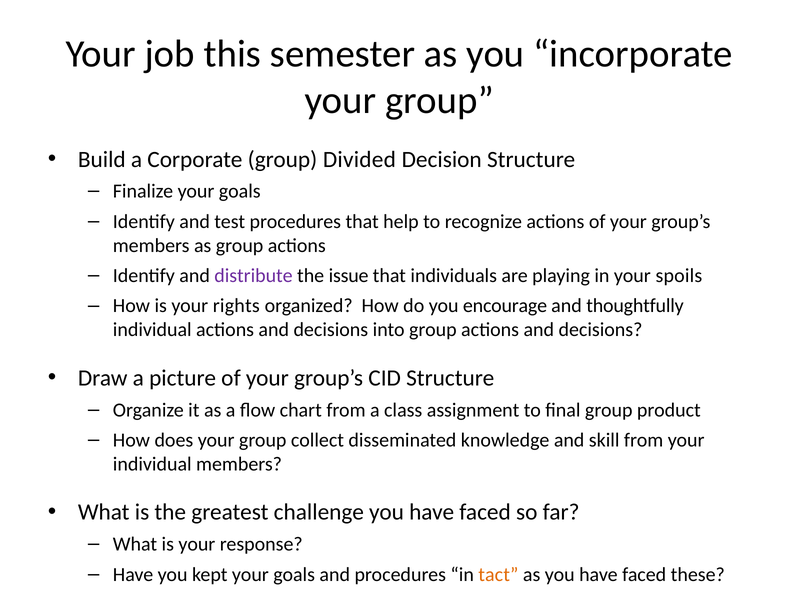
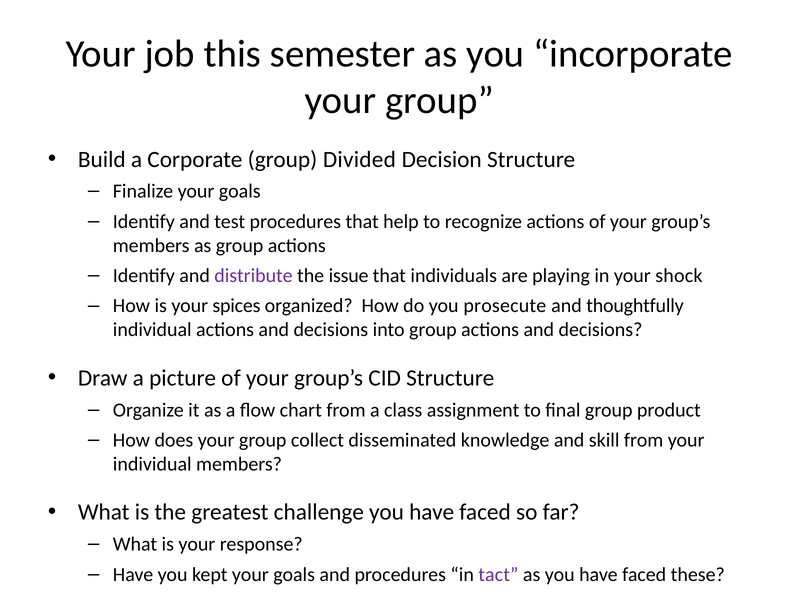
spoils: spoils -> shock (679, 276)
rights: rights -> spices (236, 306)
encourage: encourage -> prosecute (505, 306)
tact colour: orange -> purple (498, 575)
